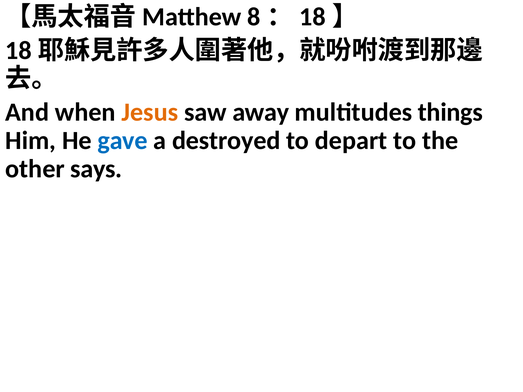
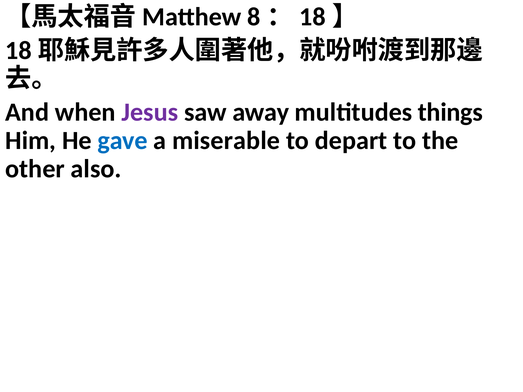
Jesus colour: orange -> purple (150, 112)
destroyed: destroyed -> miserable (226, 141)
says: says -> also (96, 169)
